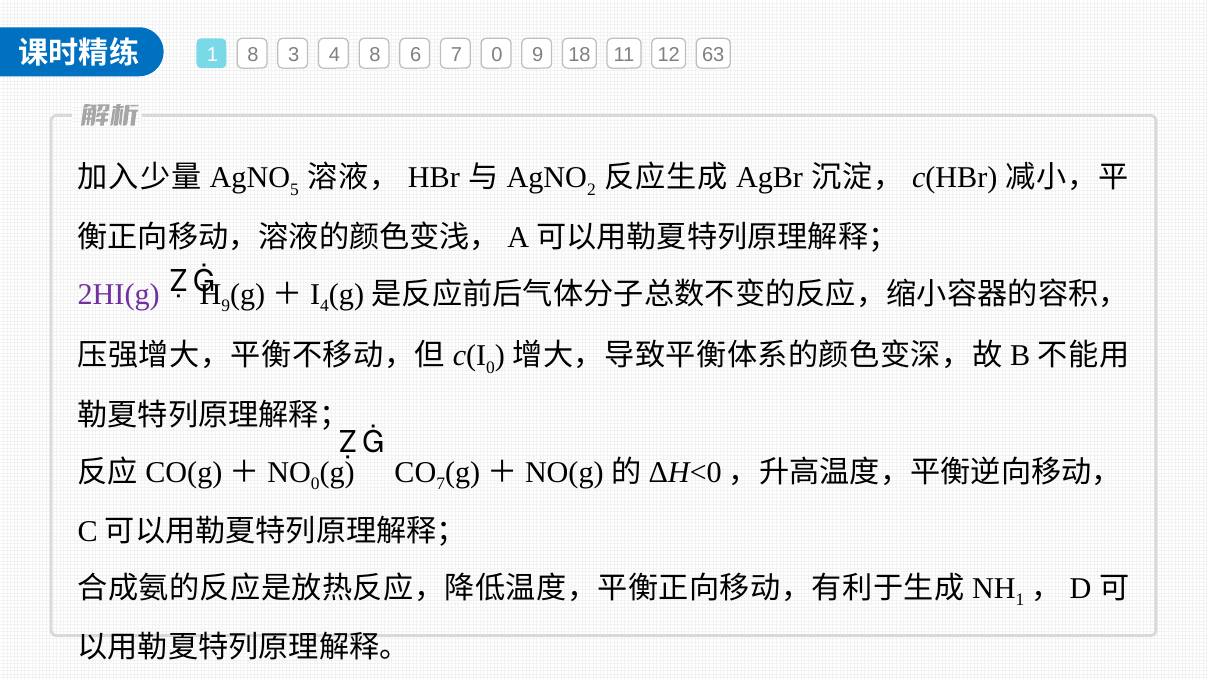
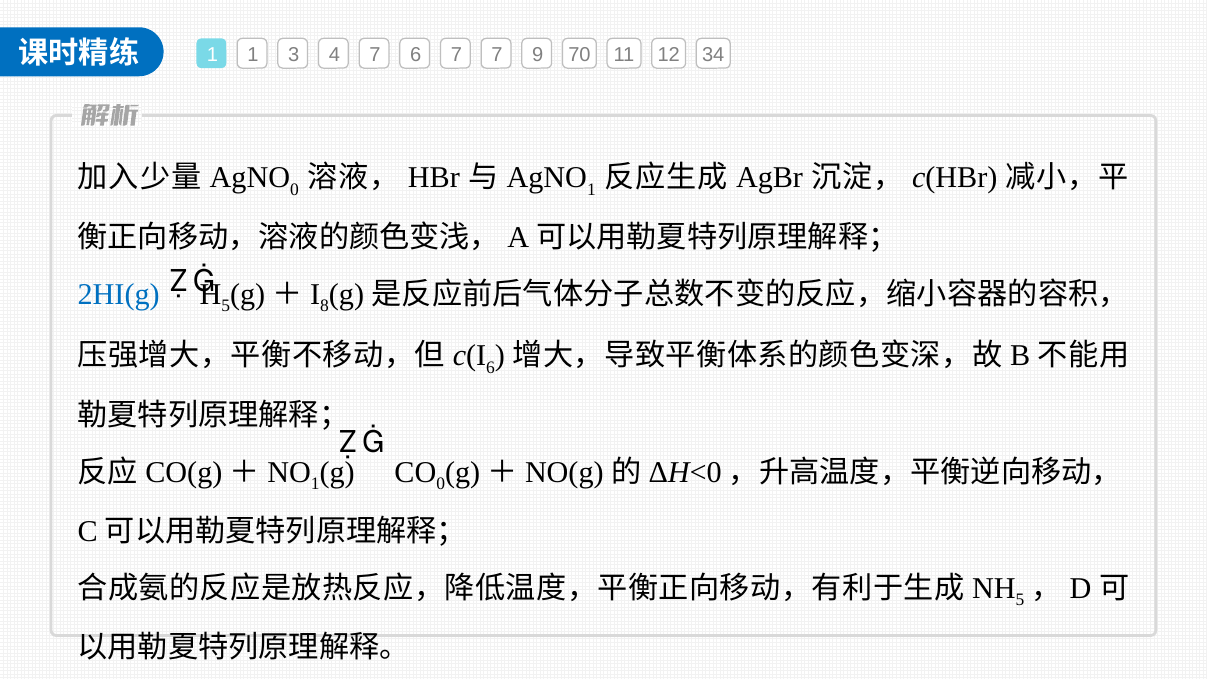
1 8: 8 -> 1 (253, 55)
4 8: 8 -> 7 (375, 55)
7 0: 0 -> 7 (497, 55)
18: 18 -> 70 (579, 55)
63: 63 -> 34 (713, 55)
5: 5 -> 0 (294, 190)
2: 2 -> 1 (591, 190)
2HI(g colour: purple -> blue (119, 294)
9: 9 -> 5 (226, 306)
4: 4 -> 8 (325, 306)
0: 0 -> 6 (491, 368)
0: 0 -> 1 (315, 484)
7: 7 -> 0 (441, 484)
1: 1 -> 5 (1020, 600)
